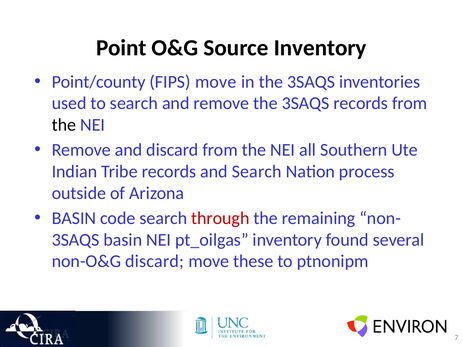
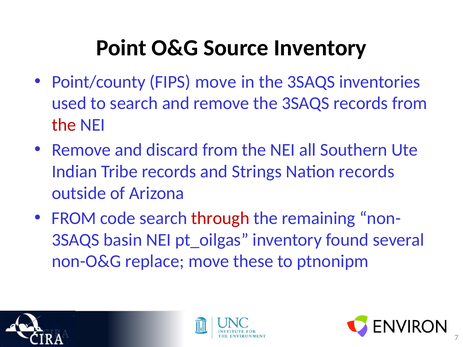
the colour: black -> red (64, 125)
and Search: Search -> Strings (257, 172)
Nation process: process -> records (367, 172)
BASIN: BASIN -> FROM (74, 218)
non-O&G discard: discard -> replace (155, 262)
